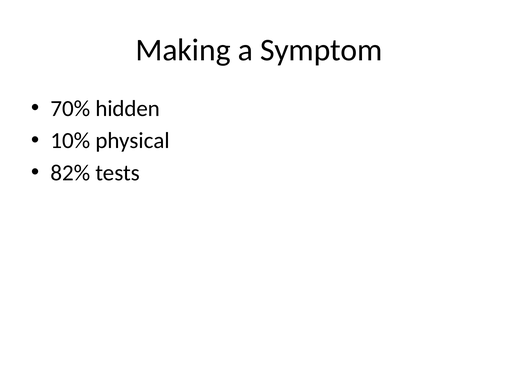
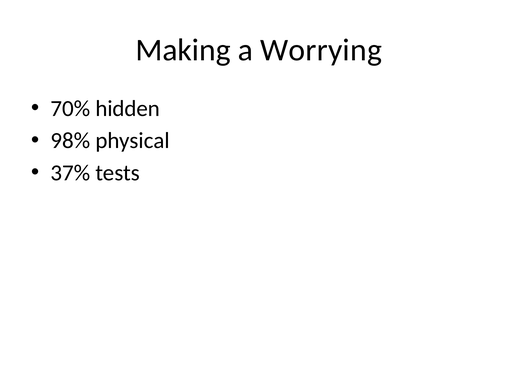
Symptom: Symptom -> Worrying (321, 50)
10%: 10% -> 98% (70, 141)
82%: 82% -> 37% (70, 173)
